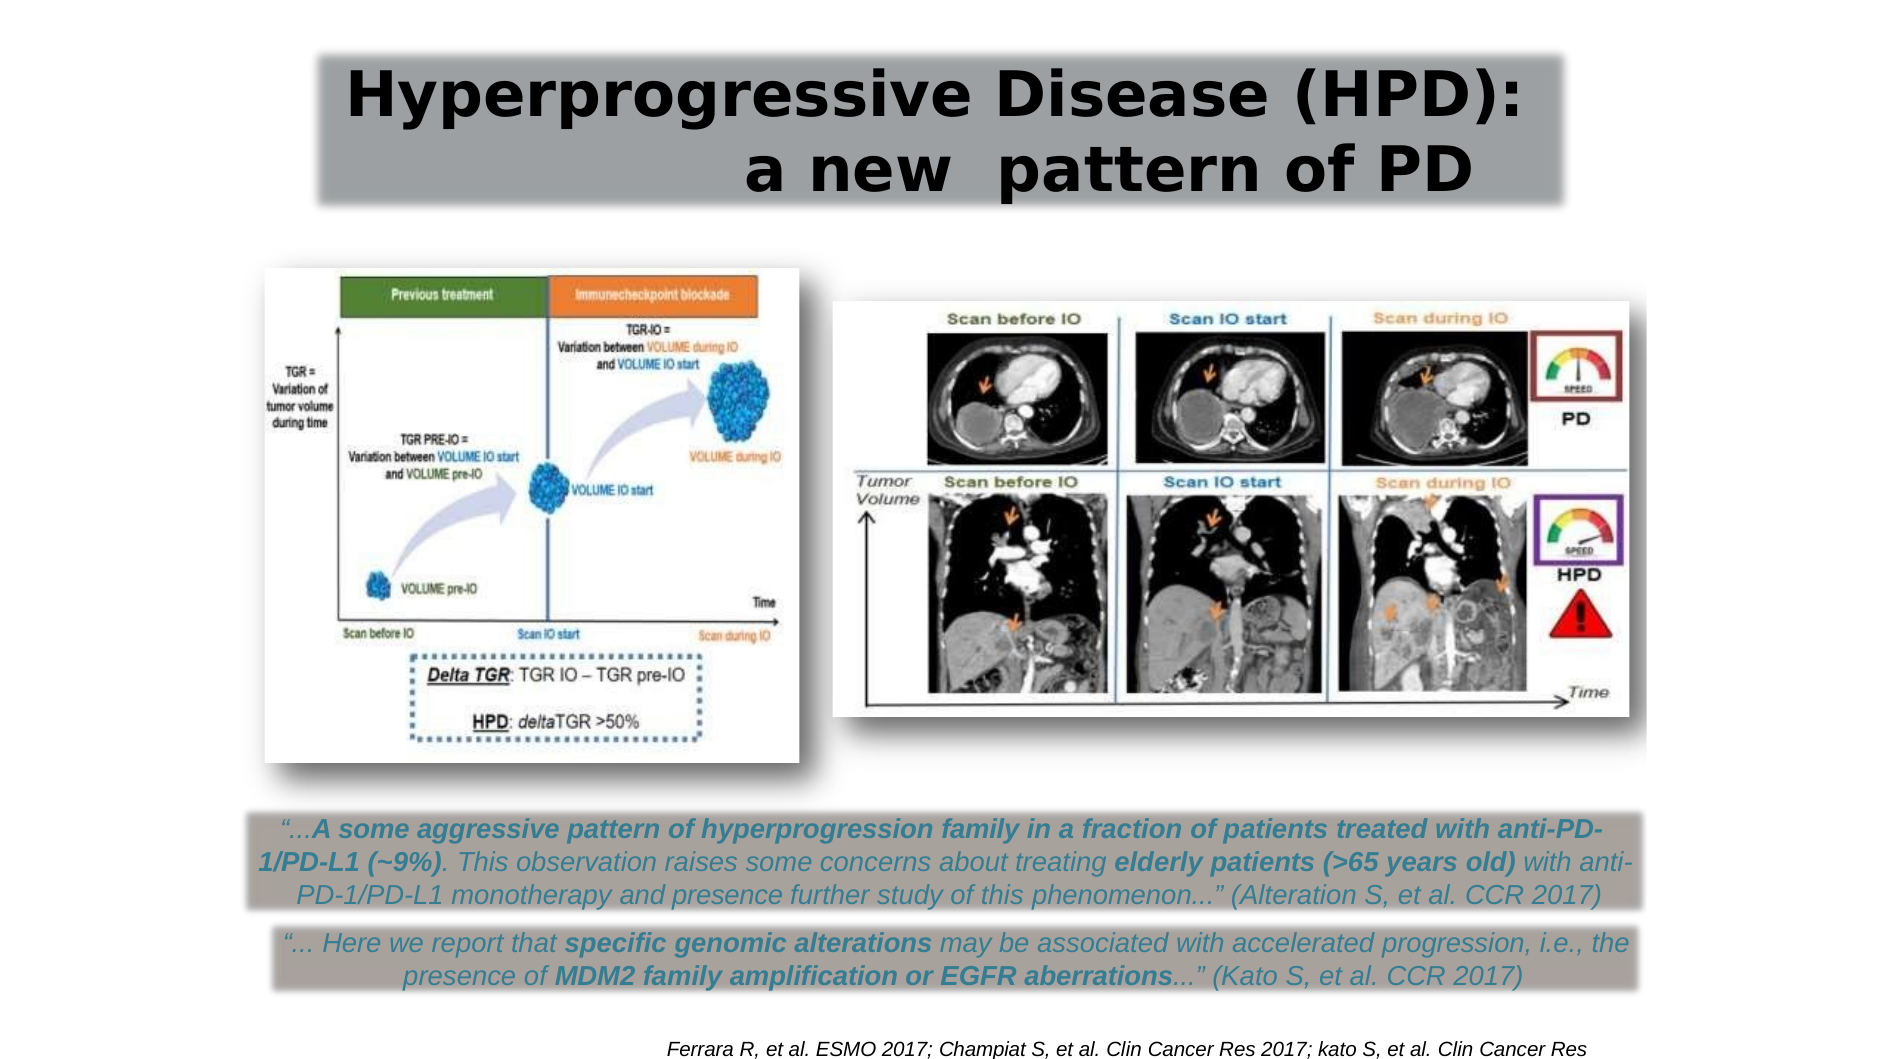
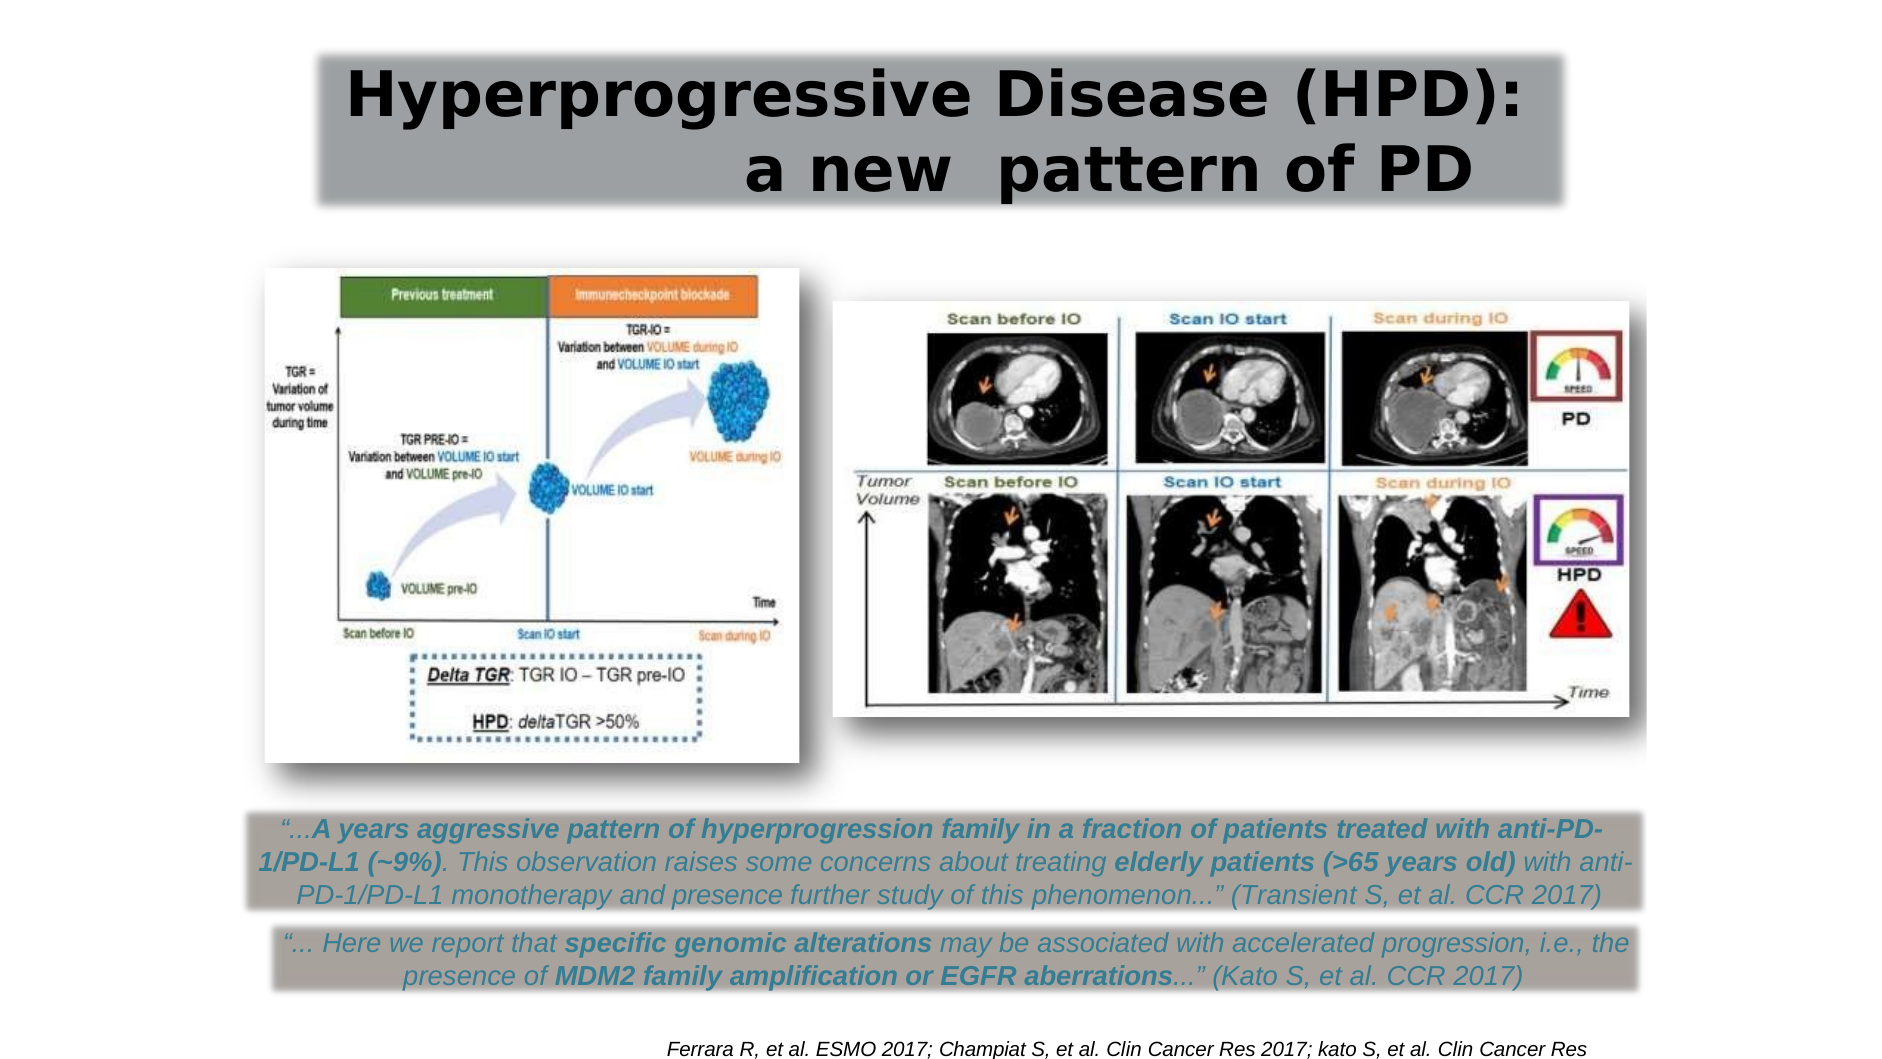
...A some: some -> years (374, 829)
Alteration: Alteration -> Transient (1294, 895)
